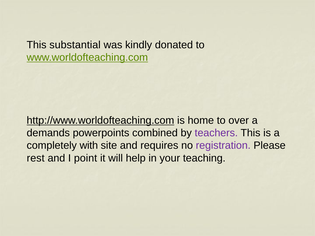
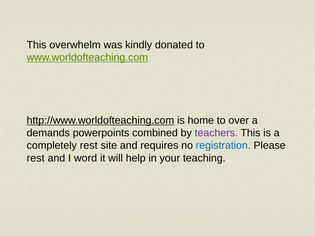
substantial: substantial -> overwhelm (75, 45)
completely with: with -> rest (89, 146)
registration colour: purple -> blue (223, 146)
point: point -> word (86, 158)
